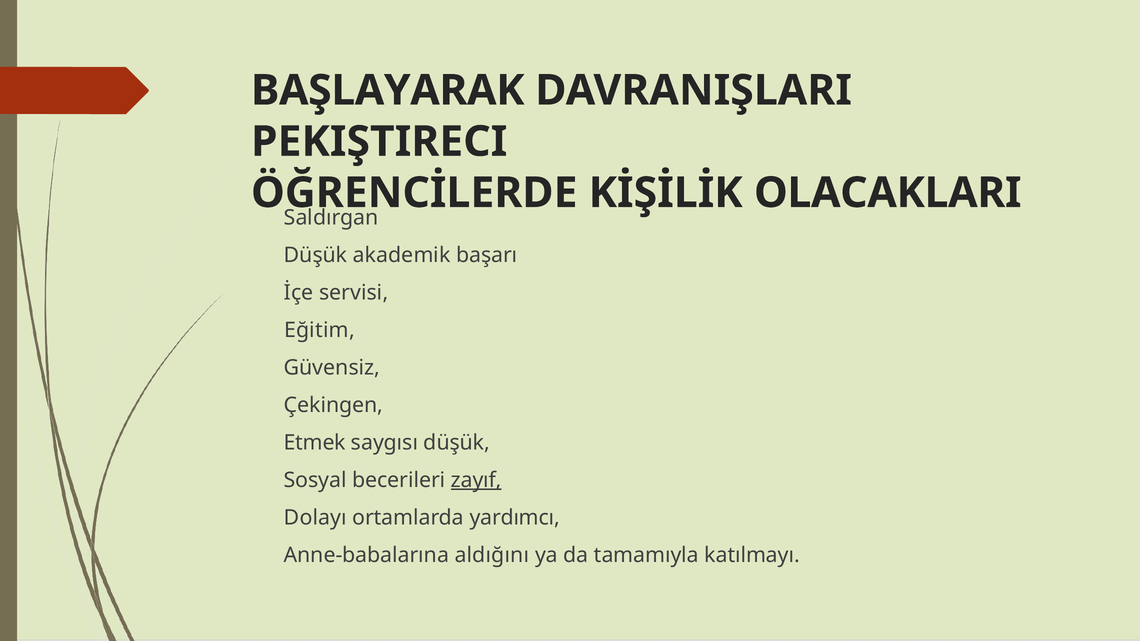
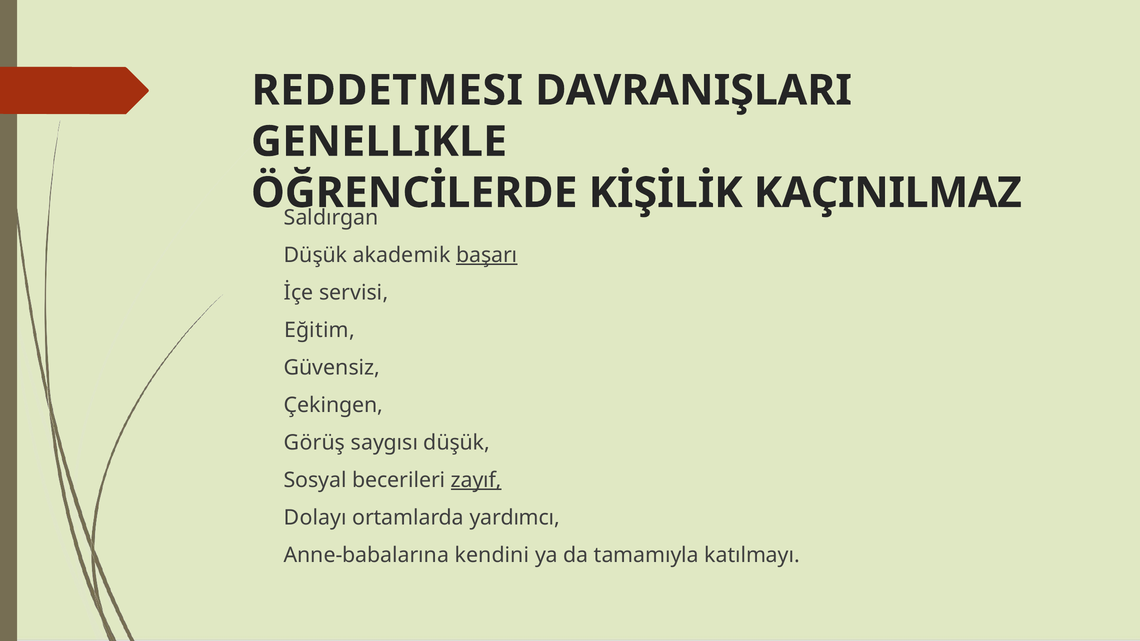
BAŞLAYARAK: BAŞLAYARAK -> REDDETMESI (387, 91)
PEKIŞTIRECI: PEKIŞTIRECI -> GENELLIKLE (379, 142)
OLACAKLARI: OLACAKLARI -> KAÇINILMAZ (888, 193)
başarı underline: none -> present (487, 255)
Etmek: Etmek -> Görüş (315, 443)
aldığını: aldığını -> kendini (492, 555)
